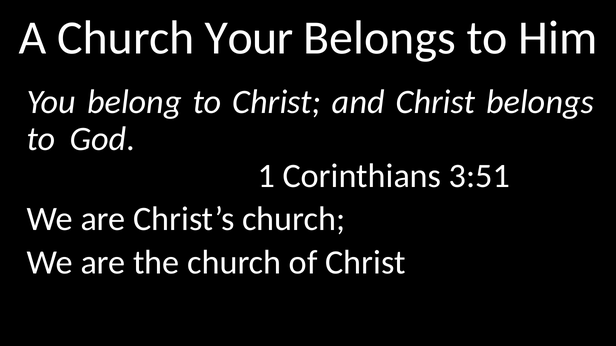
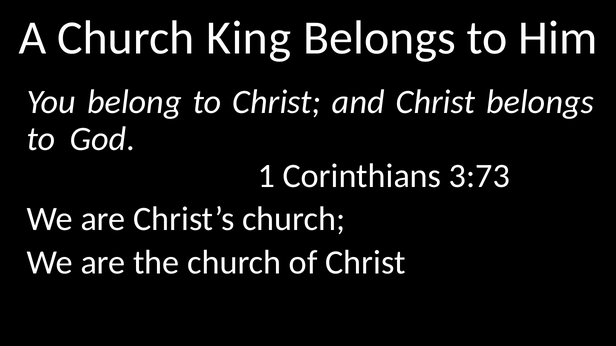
Your: Your -> King (249, 38)
3:51: 3:51 -> 3:73 (479, 176)
